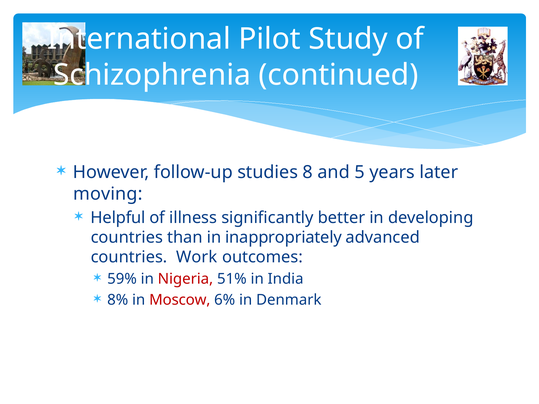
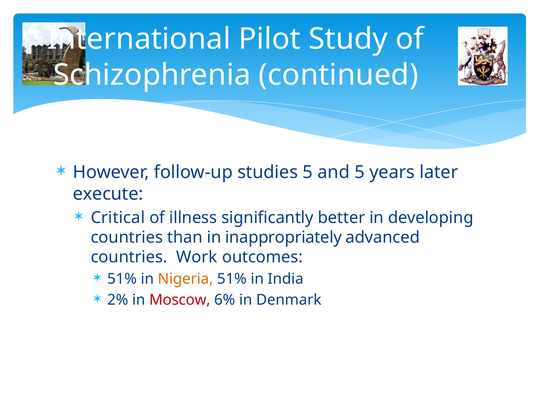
studies 8: 8 -> 5 (308, 172)
moving: moving -> execute (108, 194)
Helpful: Helpful -> Critical (118, 218)
59%: 59% -> 51% (122, 279)
Nigeria colour: red -> orange (185, 279)
8%: 8% -> 2% (118, 300)
